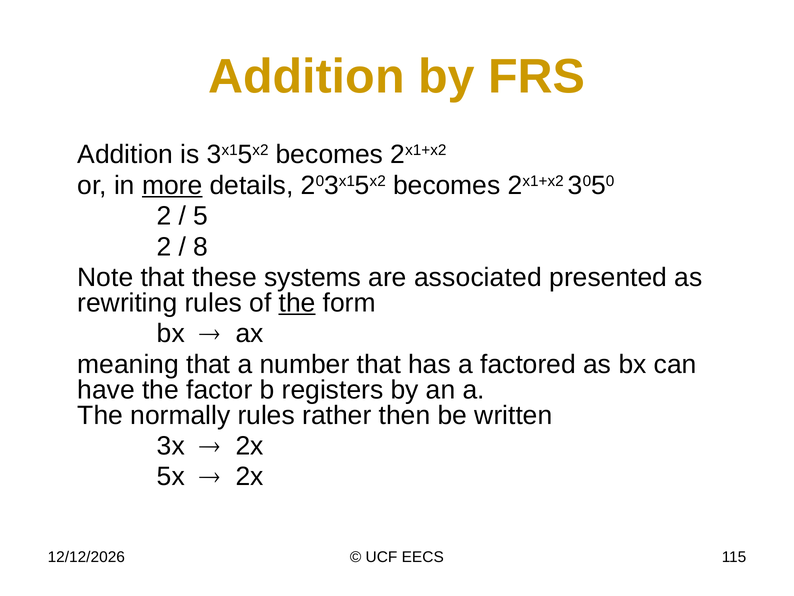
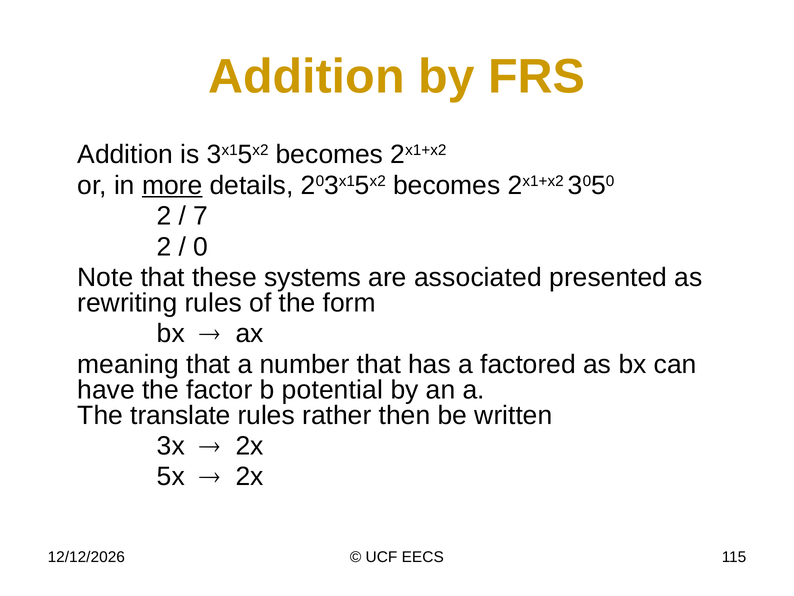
5: 5 -> 7 (201, 216)
8: 8 -> 0 (201, 247)
the underline: present -> none (297, 303)
registers: registers -> potential (332, 390)
normally: normally -> translate (180, 415)
